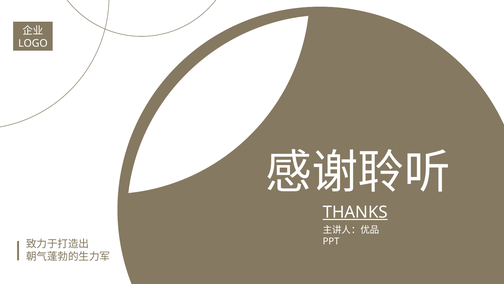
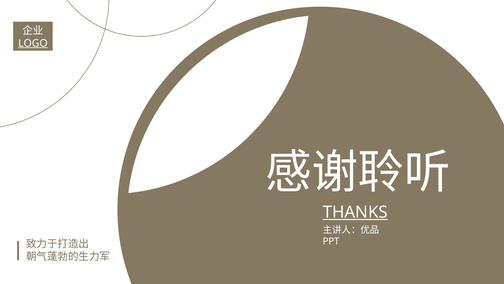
LOGO underline: none -> present (33, 43)
